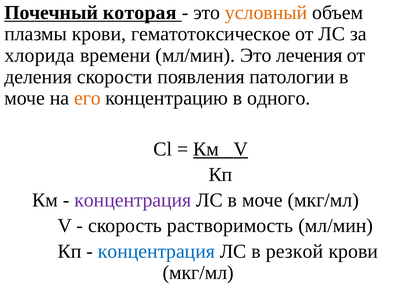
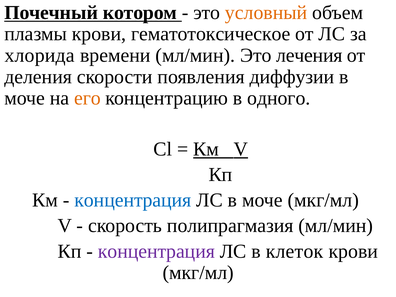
которая: которая -> котором (140, 13)
патологии: патологии -> диффузии (292, 77)
концентрация colour: purple -> blue (133, 200)
растворимость: растворимость -> полипрагмазия (230, 226)
концентрация colour: blue -> purple (156, 251)
резкой: резкой -> клеток (295, 251)
